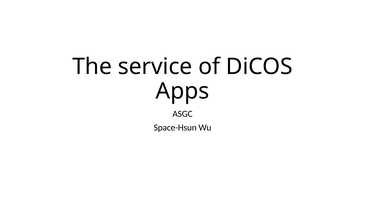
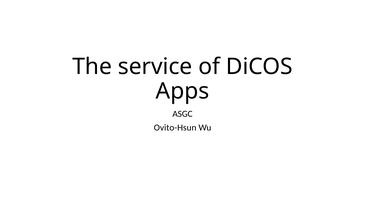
Space-Hsun: Space-Hsun -> Ovito-Hsun (175, 128)
